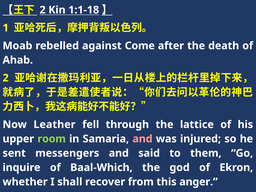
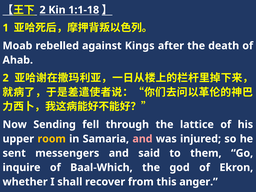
Come: Come -> Kings (140, 46)
Leather: Leather -> Sending (55, 125)
room colour: light green -> yellow (52, 139)
